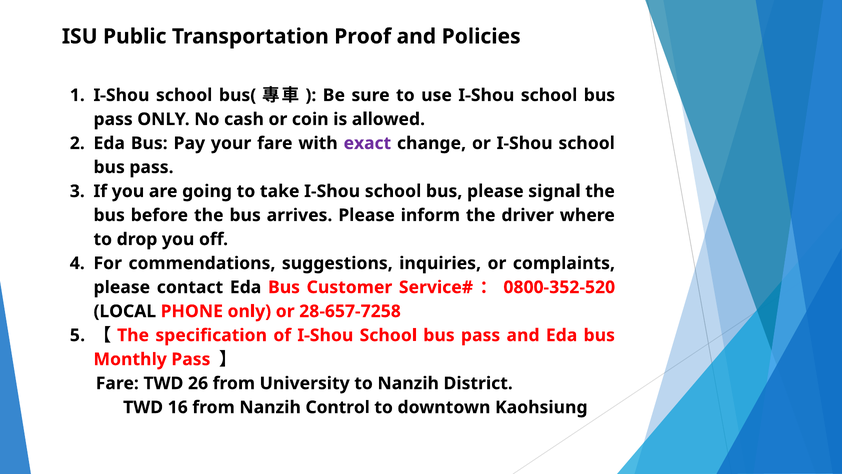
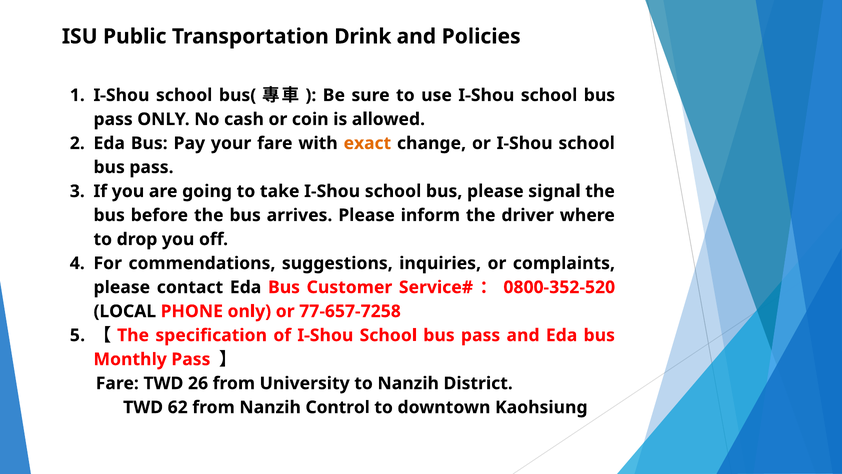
Proof: Proof -> Drink (363, 36)
exact colour: purple -> orange (367, 143)
28-657-7258: 28-657-7258 -> 77-657-7258 (350, 311)
16: 16 -> 62 (178, 407)
